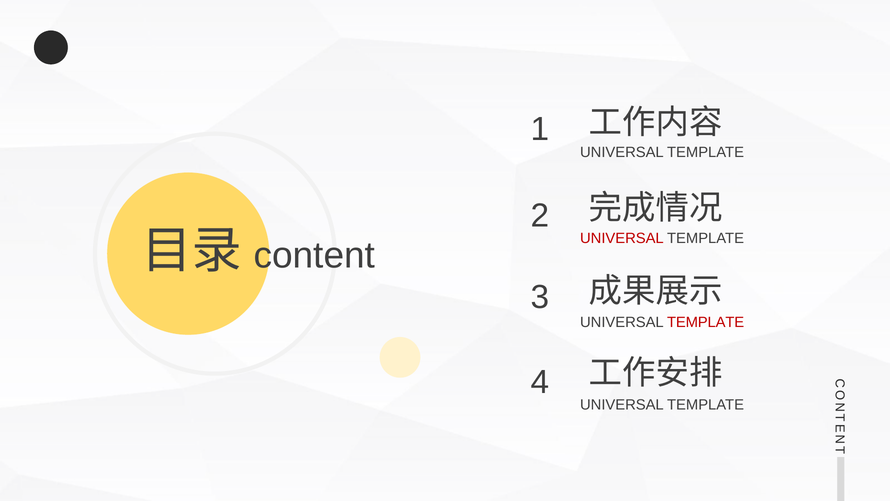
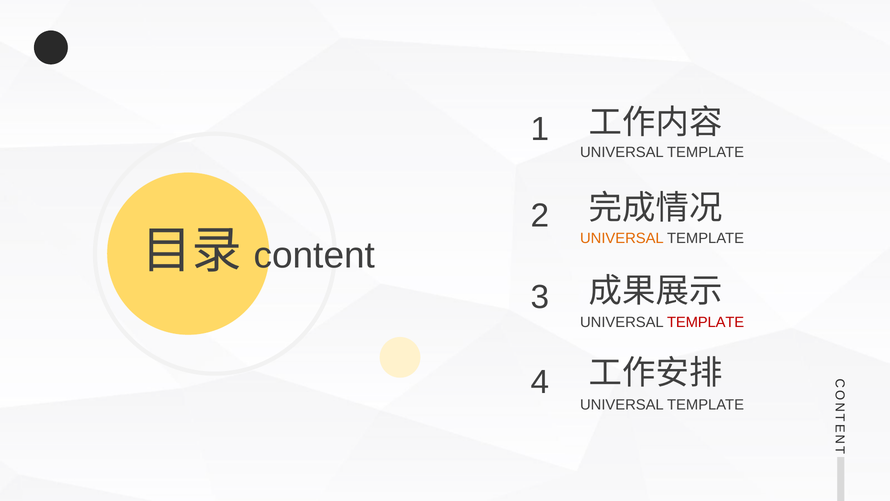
UNIVERSAL colour: red -> orange (622, 238)
